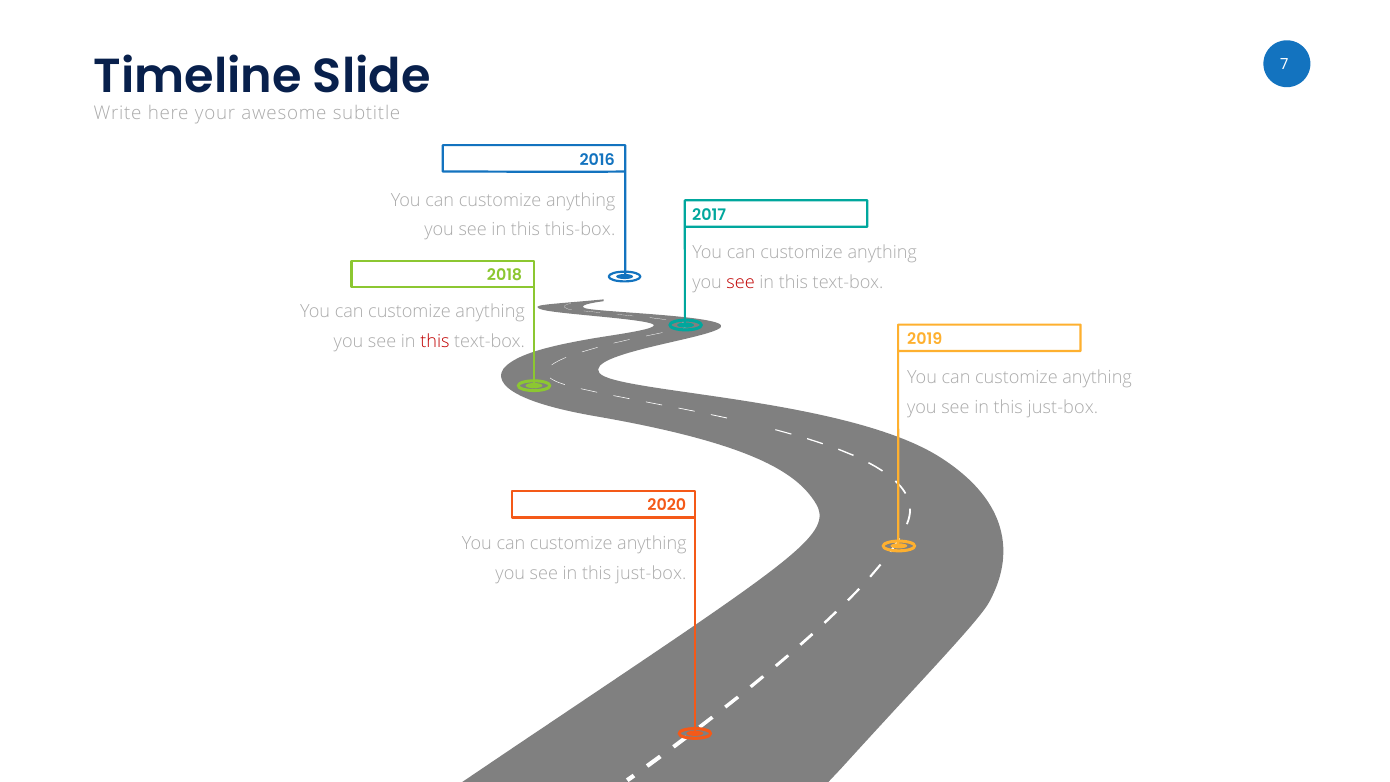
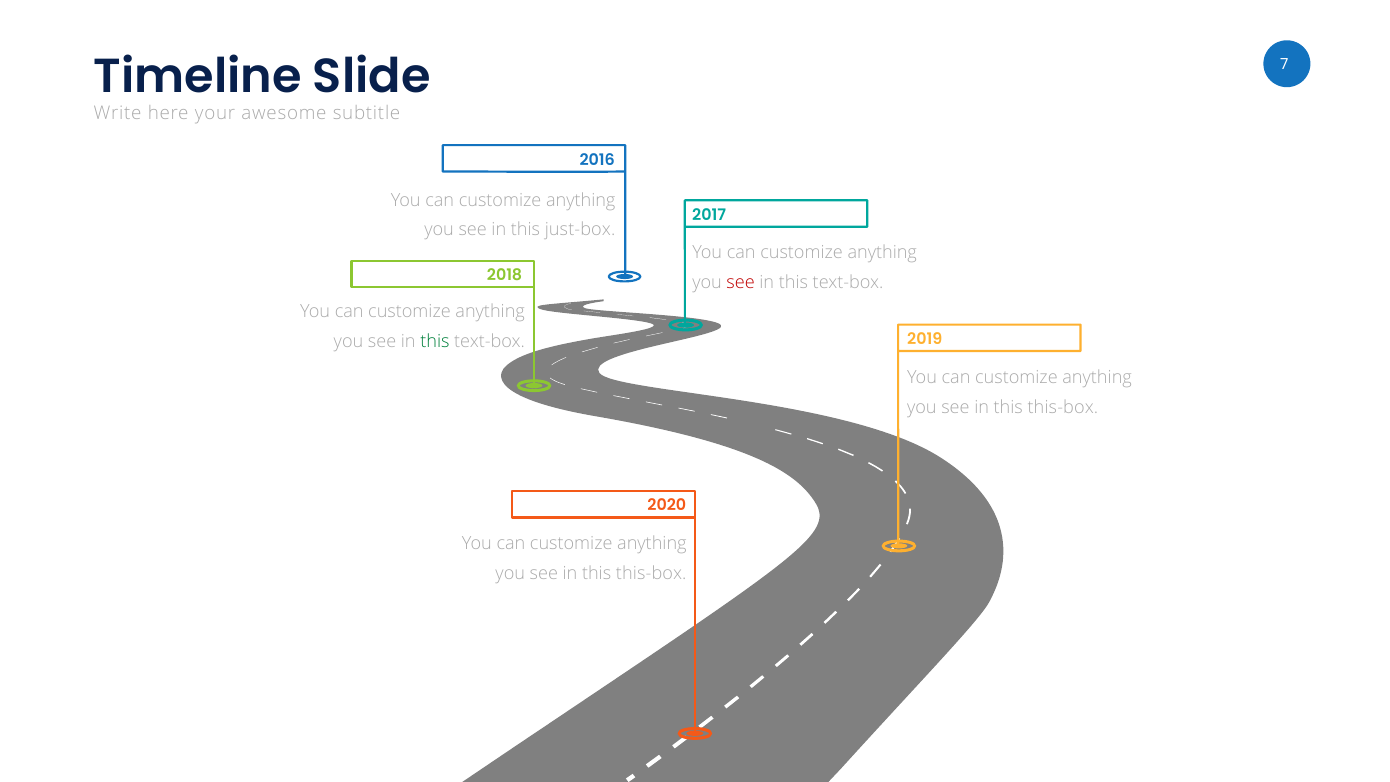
this-box: this-box -> just-box (580, 230)
this colour: red -> green (435, 342)
just-box: just-box -> this-box (1063, 407)
just-box: just-box -> this-box (651, 574)
